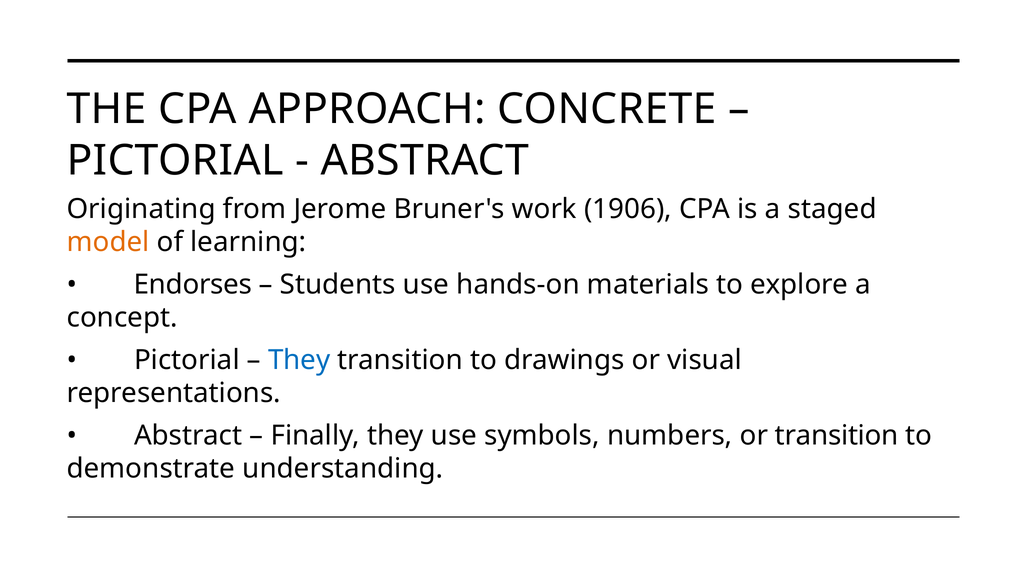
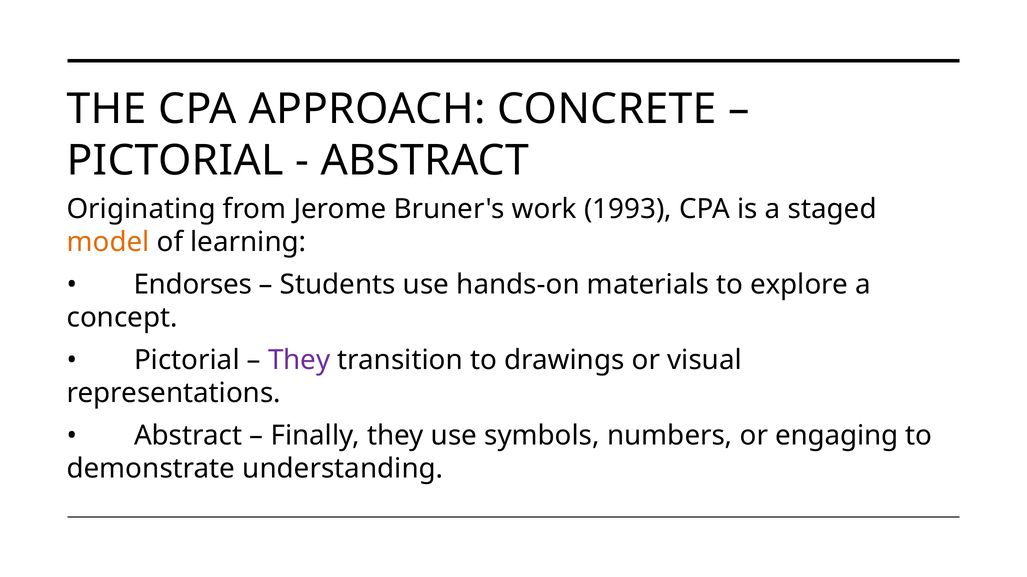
1906: 1906 -> 1993 (628, 209)
They colour: blue -> purple (299, 361)
or transition: transition -> engaging (837, 436)
